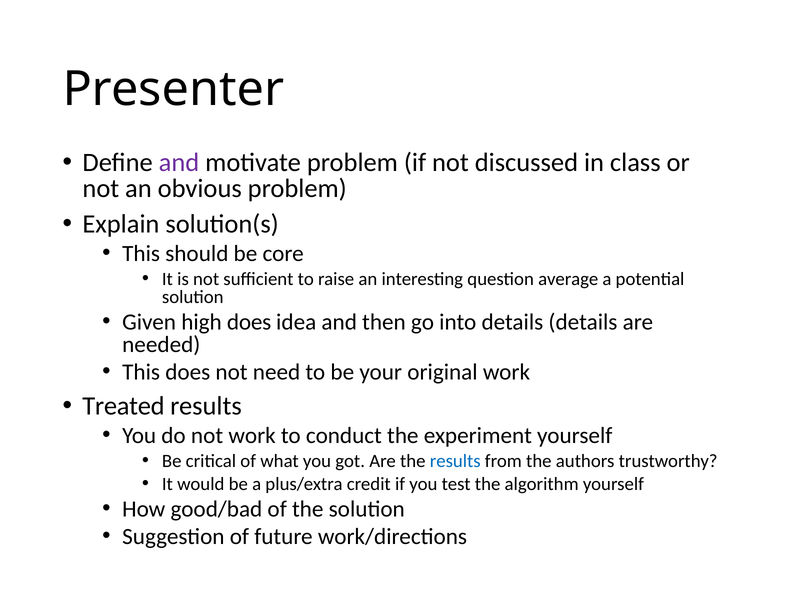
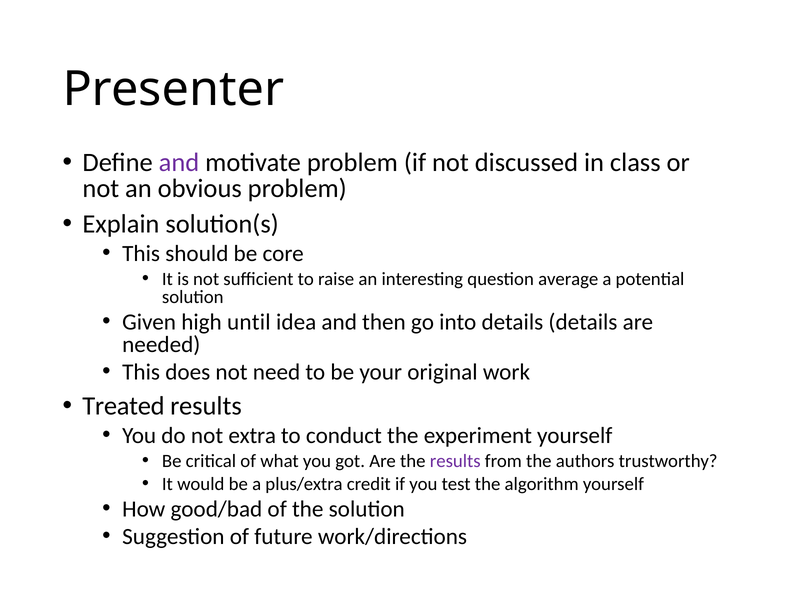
high does: does -> until (249, 322)
not work: work -> extra (252, 436)
results colour: blue -> purple (455, 461)
